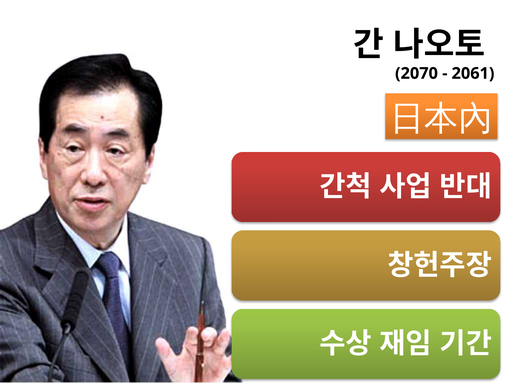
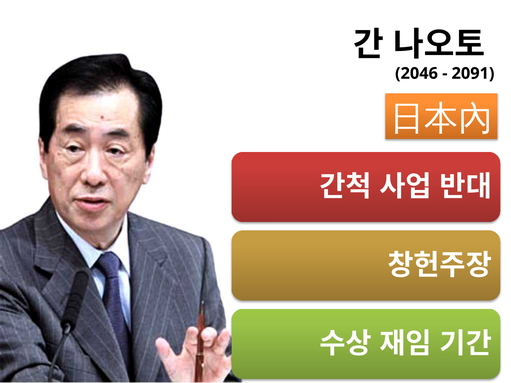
2070: 2070 -> 2046 (416, 73)
2061: 2061 -> 2091 (473, 73)
